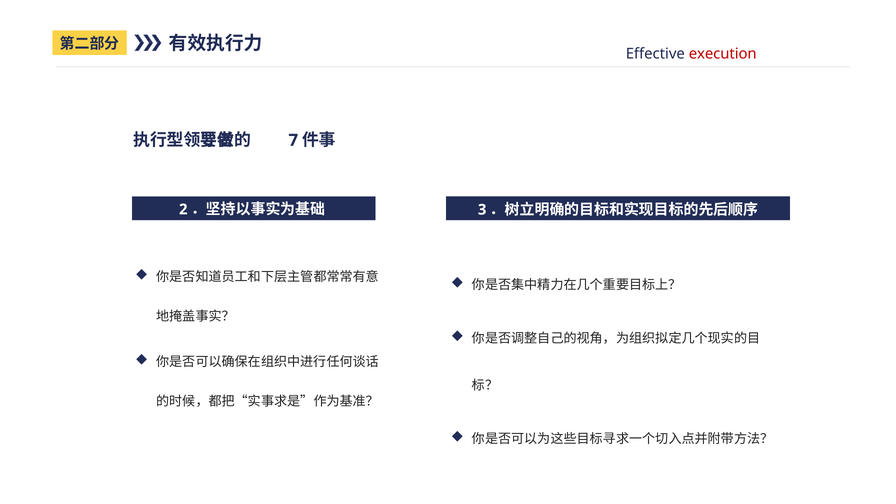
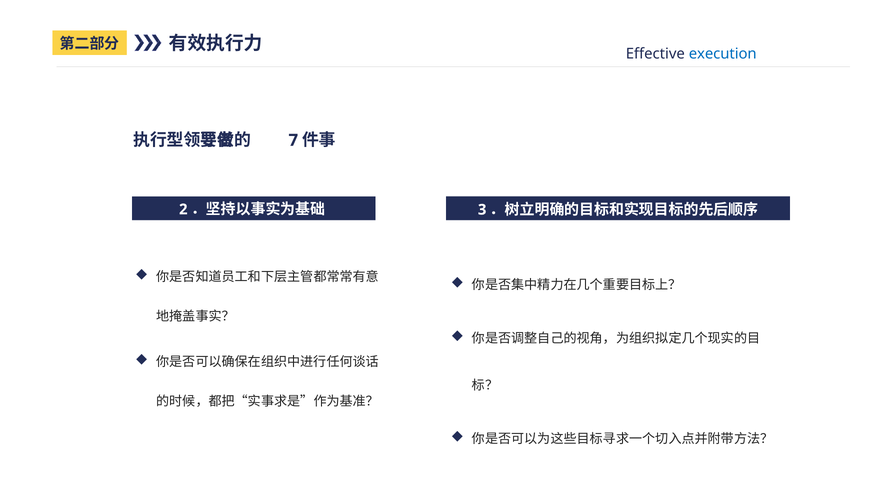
execution colour: red -> blue (723, 54)
